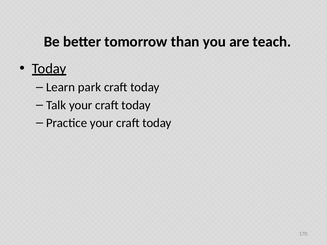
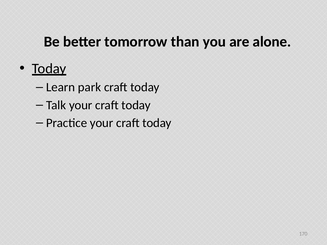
teach: teach -> alone (272, 42)
